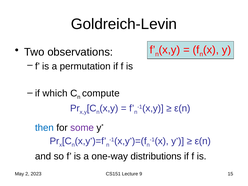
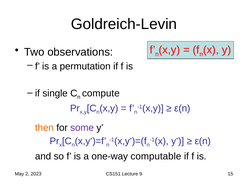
which: which -> single (55, 93)
then colour: blue -> orange (44, 128)
distributions: distributions -> computable (156, 156)
